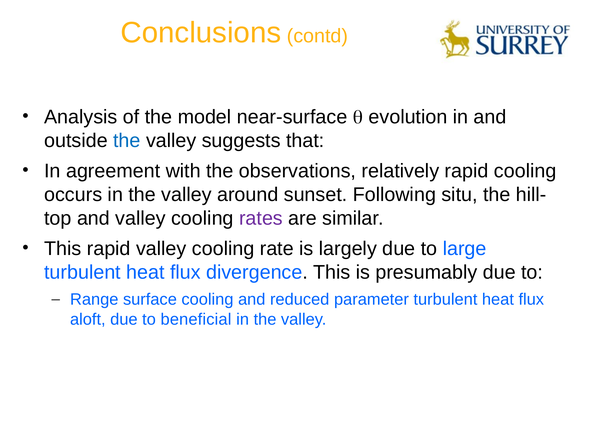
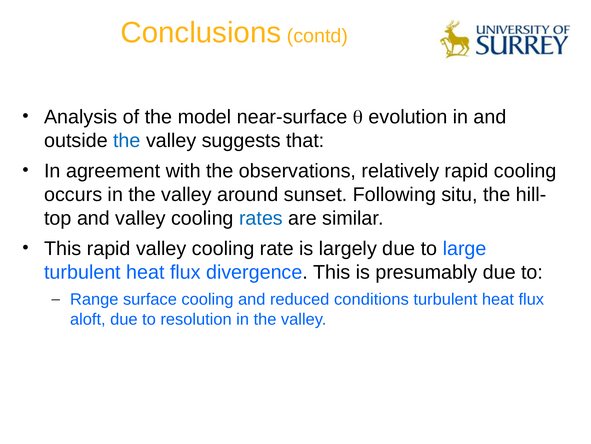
rates colour: purple -> blue (261, 218)
parameter: parameter -> conditions (371, 299)
beneficial: beneficial -> resolution (196, 319)
